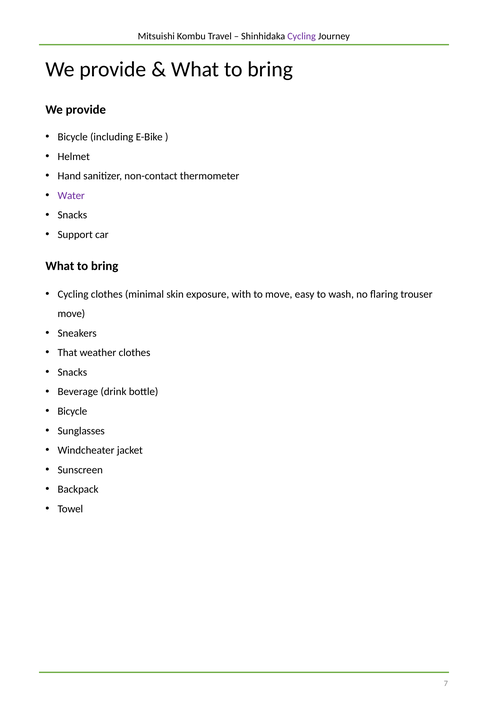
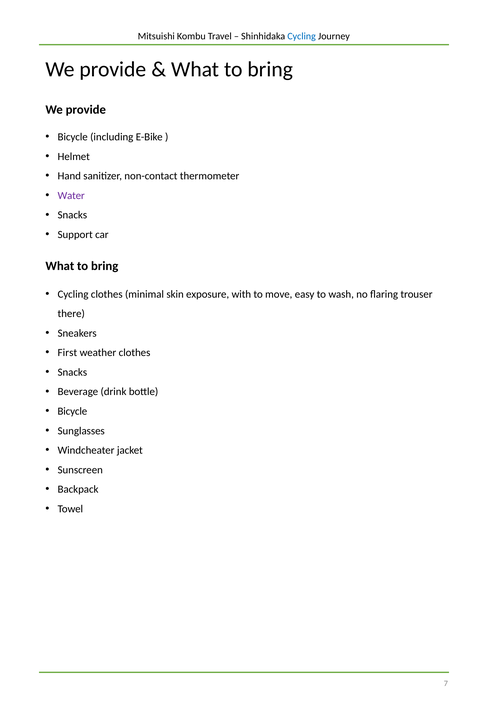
Cycling colour: purple -> blue (302, 36)
move: move -> there (71, 314)
That: That -> First (67, 353)
